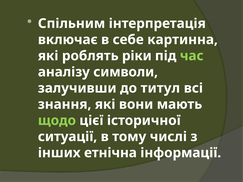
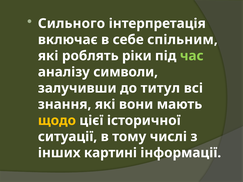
Спільним: Спільним -> Сильного (71, 24)
картинна: картинна -> спільним (182, 40)
щодо colour: light green -> yellow (57, 121)
етнічна: етнічна -> картині (110, 153)
